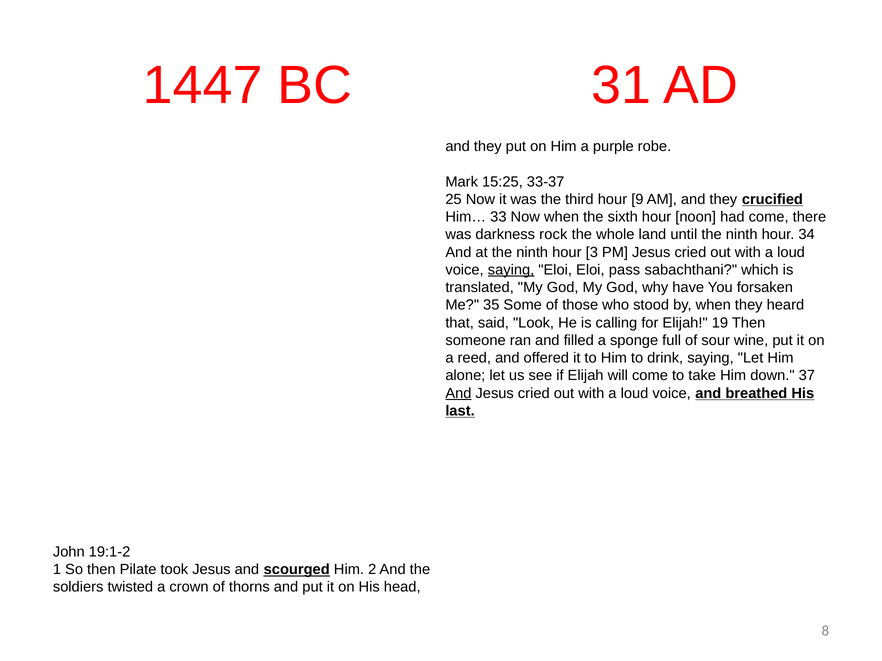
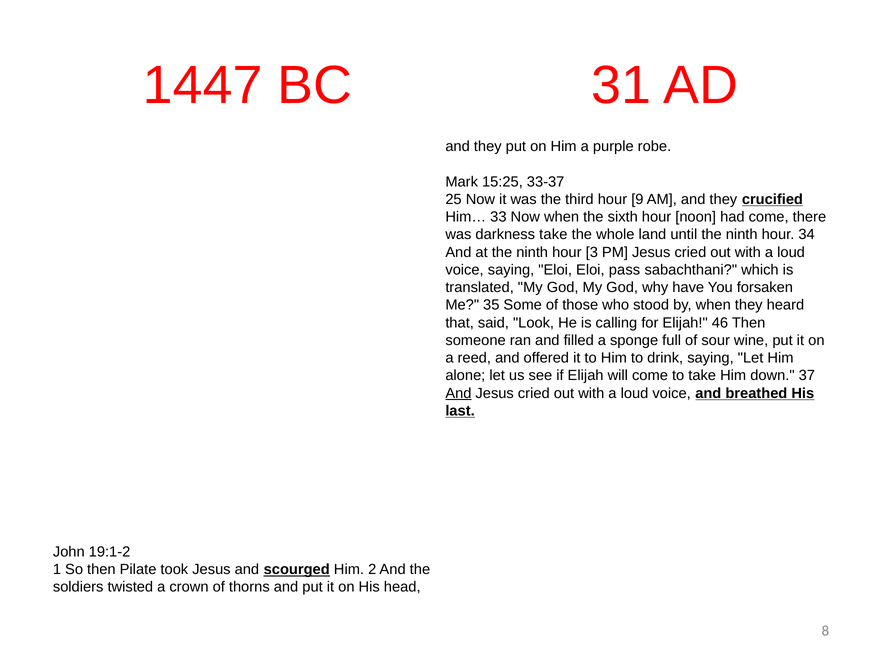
darkness rock: rock -> take (553, 235)
saying underline: present -> none (511, 270)
19: 19 -> 46 (720, 323)
